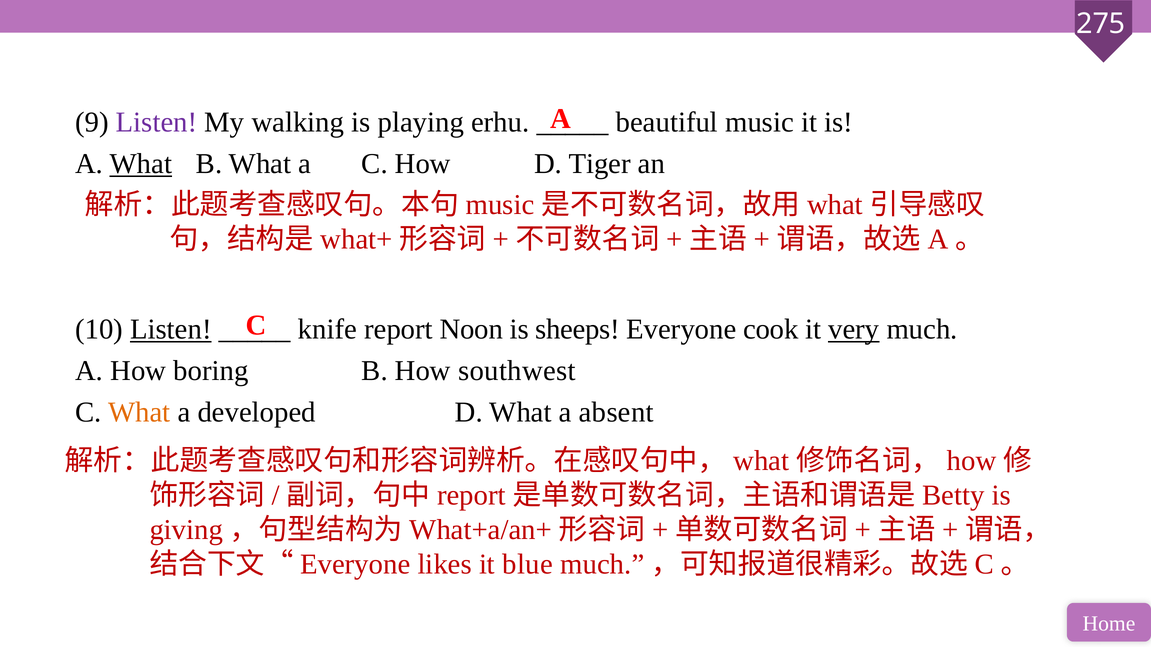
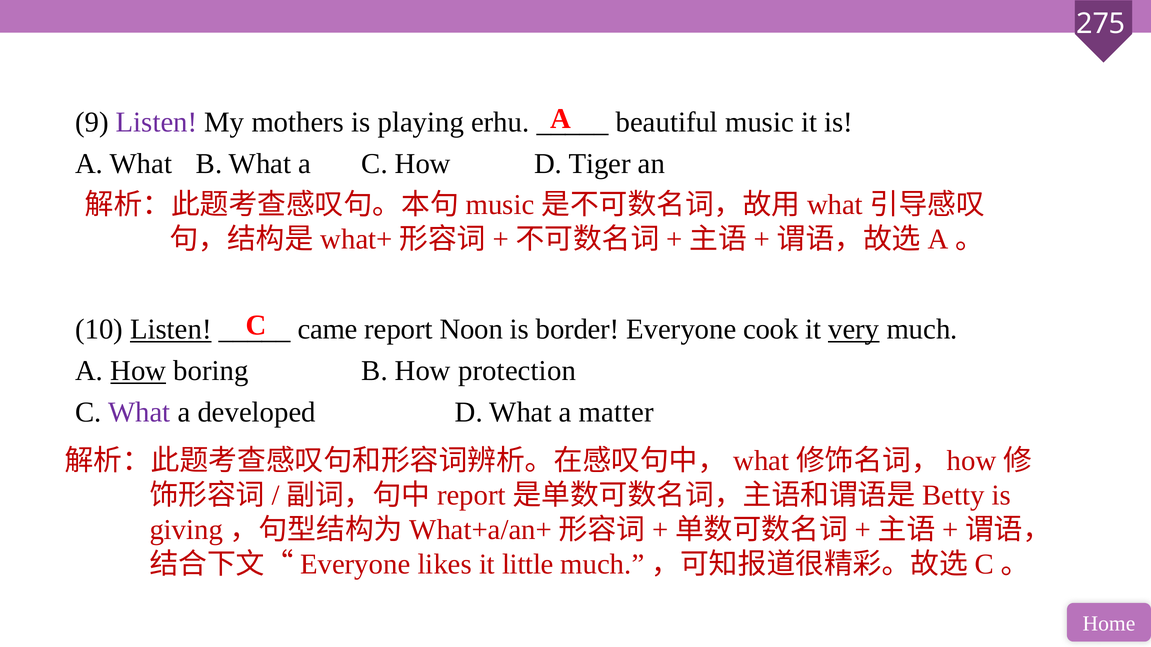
walking: walking -> mothers (298, 122)
What underline: present -> none (141, 164)
knife: knife -> came (328, 330)
sheeps: sheeps -> border (578, 330)
How underline: none -> present (138, 371)
southwest: southwest -> protection (517, 371)
What colour: orange -> purple (139, 412)
absent: absent -> matter (616, 412)
blue: blue -> little (528, 565)
